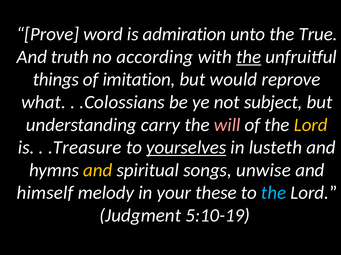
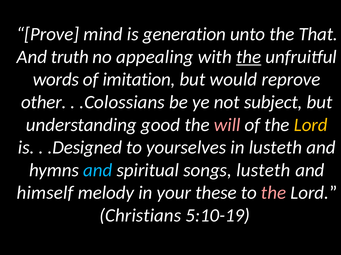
word: word -> mind (103, 34)
admiration: admiration -> generation (184, 34)
True: True -> That (318, 34)
according: according -> appealing (155, 57)
things: things -> words (56, 80)
what: what -> other (44, 102)
carry: carry -> good (161, 125)
.Treasure: .Treasure -> .Designed (85, 148)
yourselves underline: present -> none (186, 148)
and colour: yellow -> light blue (98, 171)
songs unwise: unwise -> lusteth (263, 171)
the colour: light blue -> pink (274, 193)
Judgment: Judgment -> Christians (140, 216)
